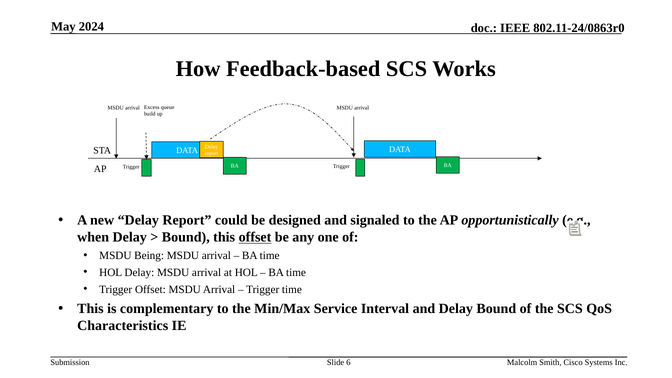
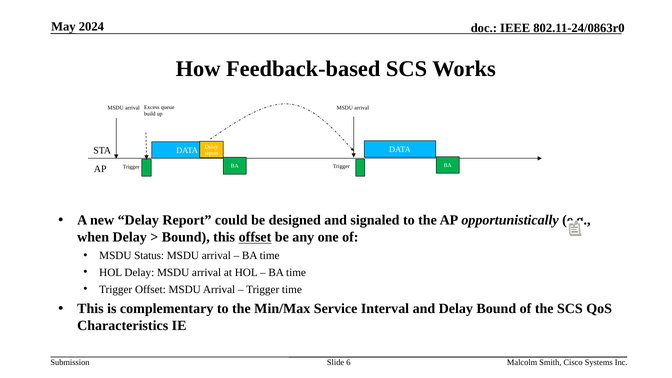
Being: Being -> Status (149, 255)
